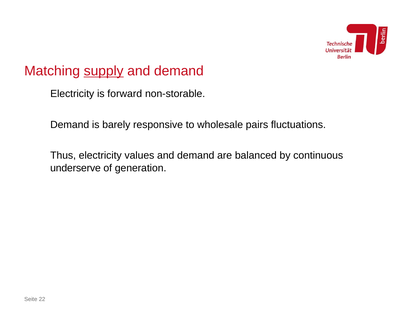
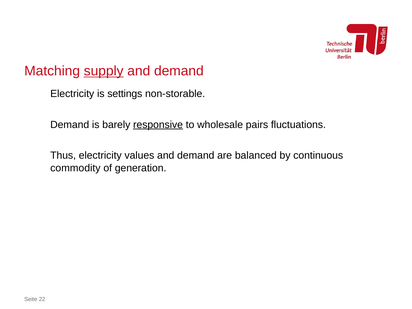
forward: forward -> settings (125, 94)
responsive underline: none -> present (158, 125)
underserve: underserve -> commodity (75, 168)
